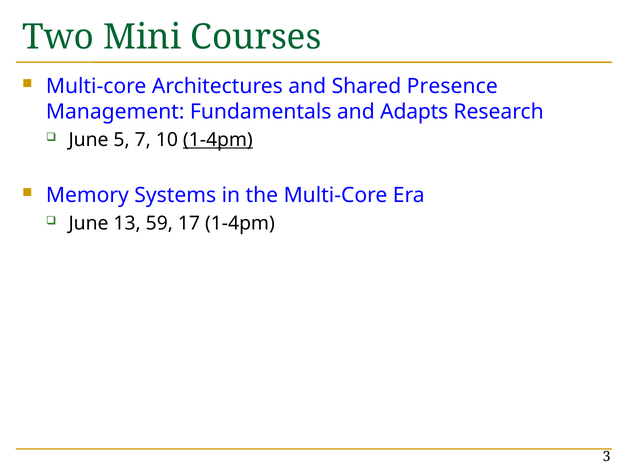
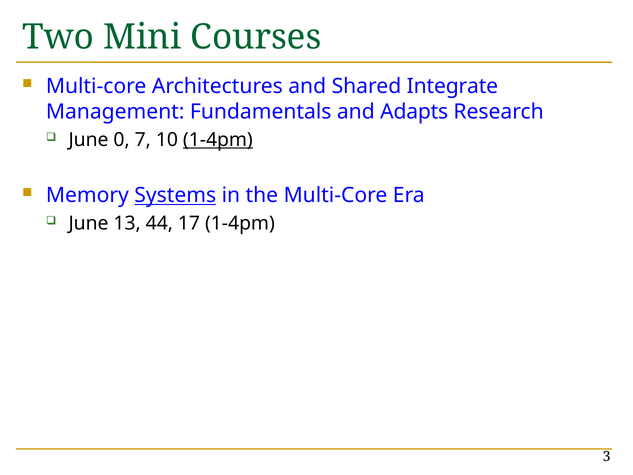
Presence: Presence -> Integrate (452, 86)
5: 5 -> 0 (122, 140)
Systems underline: none -> present (175, 195)
59: 59 -> 44 (159, 223)
